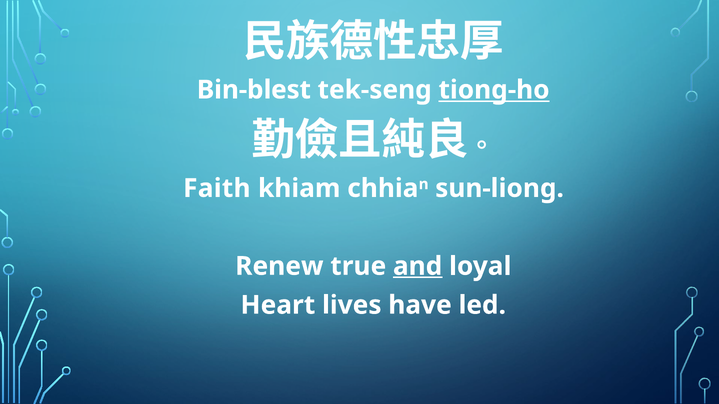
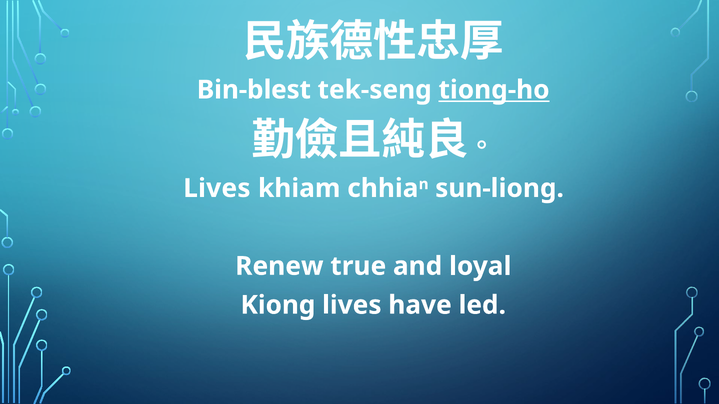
Faith: Faith -> Lives (217, 188)
and underline: present -> none (418, 266)
Heart: Heart -> Kiong (278, 305)
